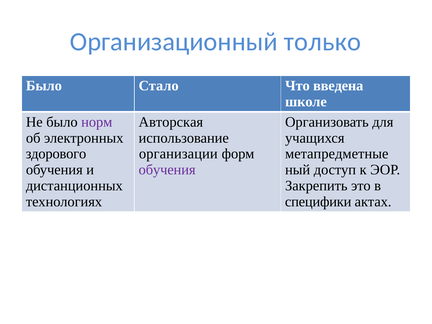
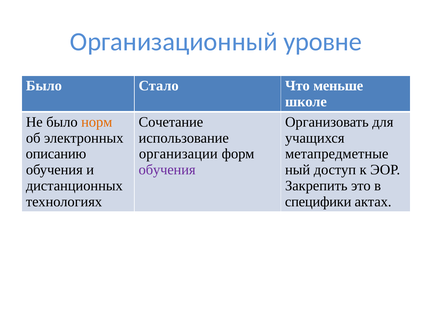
только: только -> уровне (323, 42)
введена: введена -> меньше (338, 86)
норм colour: purple -> orange (97, 122)
Авторская: Авторская -> Сочетание (171, 122)
здорового: здорового -> описанию (56, 154)
